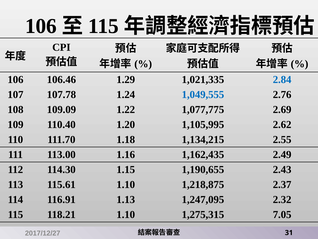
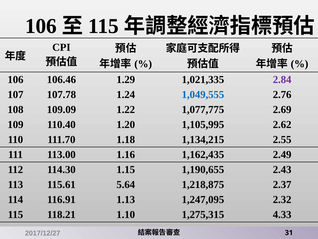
2.84 colour: blue -> purple (282, 79)
115.61 1.10: 1.10 -> 5.64 (126, 184)
7.05: 7.05 -> 4.33 (282, 214)
